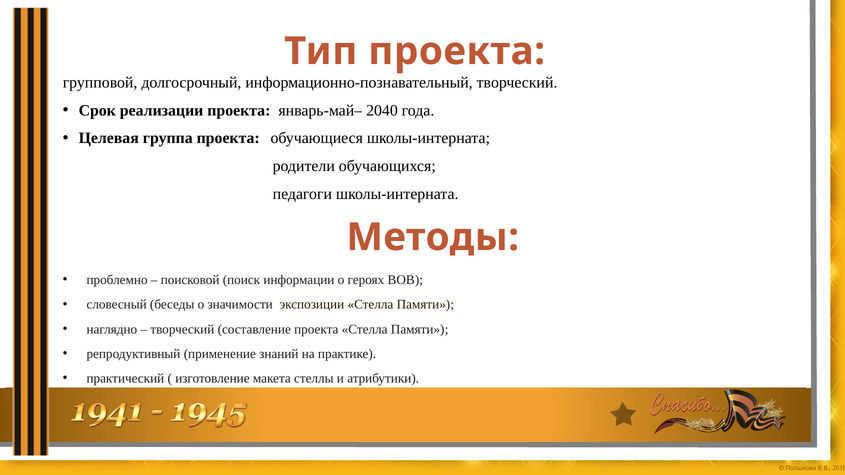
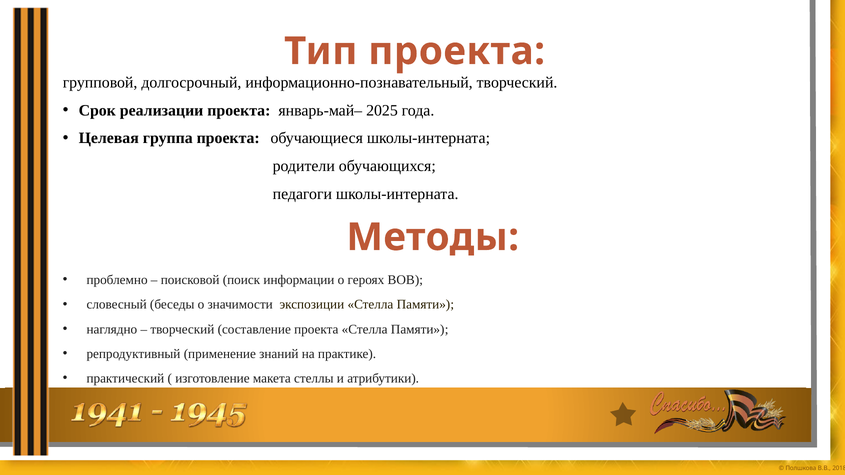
2040: 2040 -> 2025 (382, 111)
